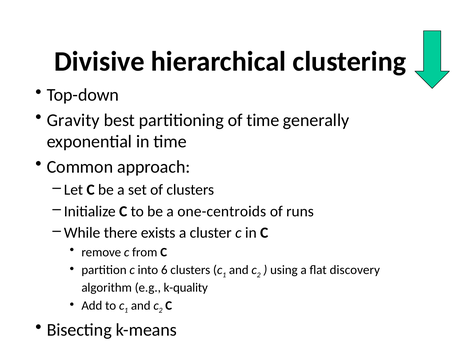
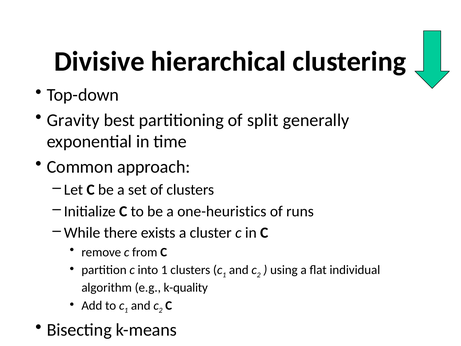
of time: time -> split (263, 120)
one-centroids: one-centroids -> one-heuristics (222, 211)
into 6: 6 -> 1 (164, 270)
discovery: discovery -> individual (355, 270)
